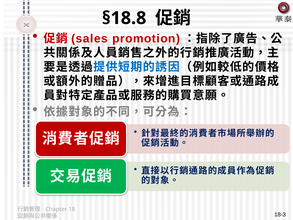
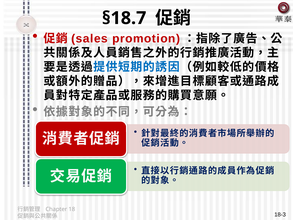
§18.8: §18.8 -> §18.7 (124, 18)
